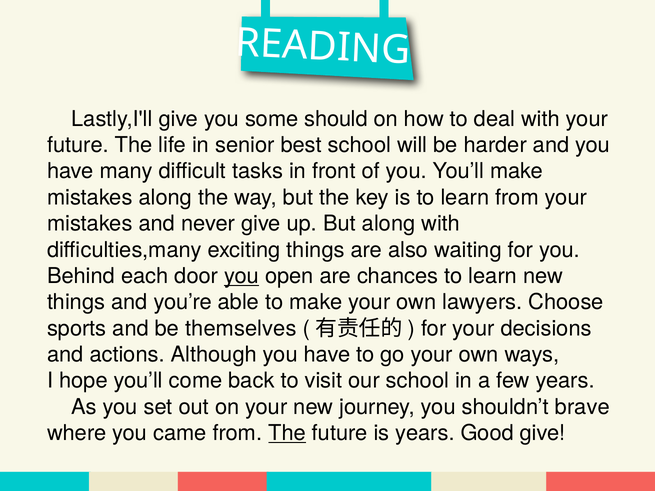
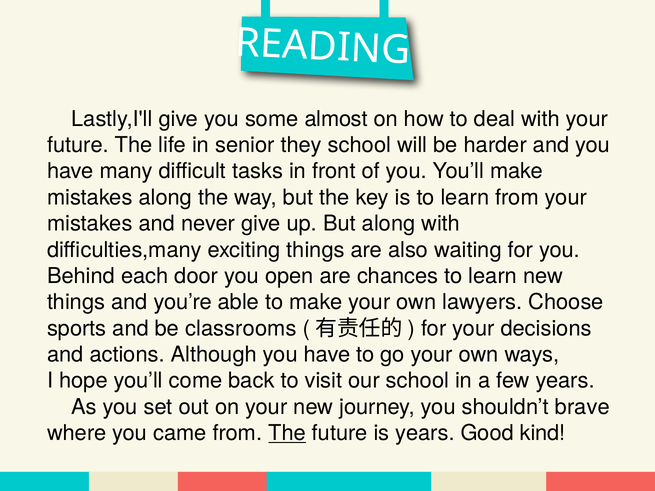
should: should -> almost (336, 119)
best: best -> they (301, 145)
you underline: present -> none (242, 276)
themselves: themselves -> classrooms (241, 329)
Good give: give -> kind (543, 433)
